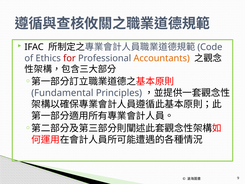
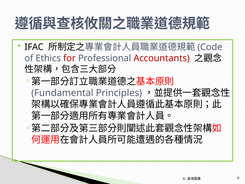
Accountants colour: orange -> red (162, 58)
